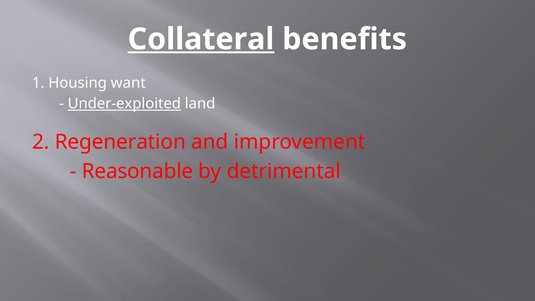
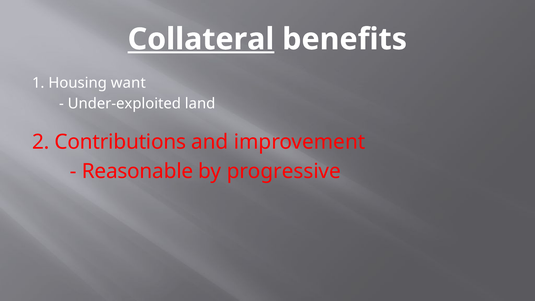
Under-exploited underline: present -> none (124, 104)
Regeneration: Regeneration -> Contributions (120, 142)
detrimental: detrimental -> progressive (284, 171)
